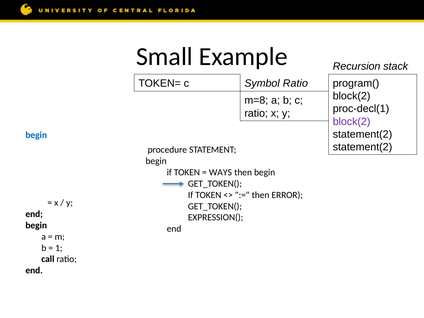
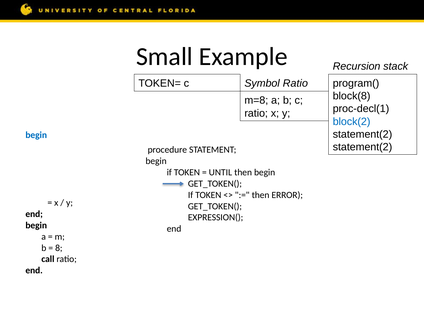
block(2: block(2 -> block(8 (352, 96)
block(2 colour: purple -> blue (352, 122)
WAYS: WAYS -> UNTIL (220, 172)
1: 1 -> 8 (59, 248)
